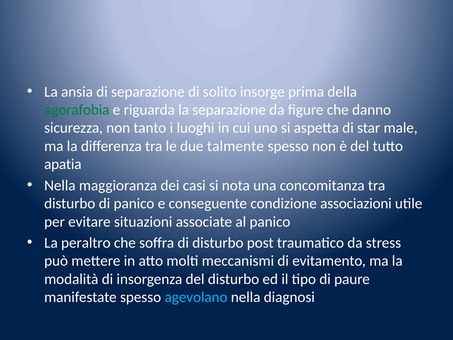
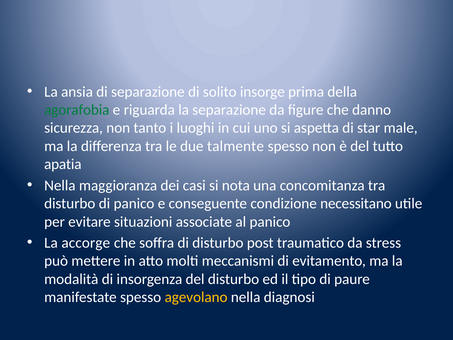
associazioni: associazioni -> necessitano (356, 203)
peraltro: peraltro -> accorge (86, 243)
agevolano colour: light blue -> yellow (196, 297)
